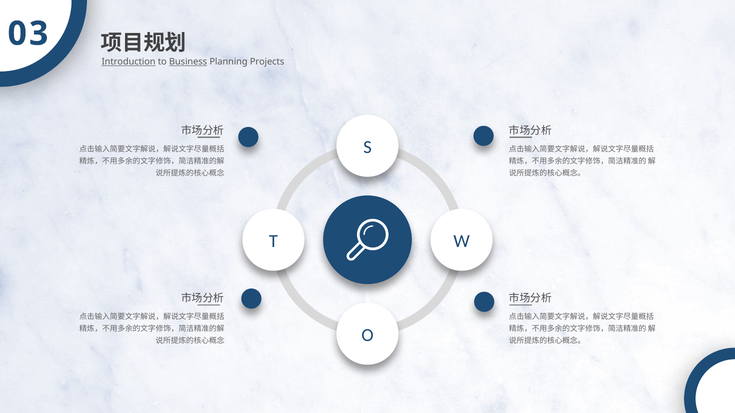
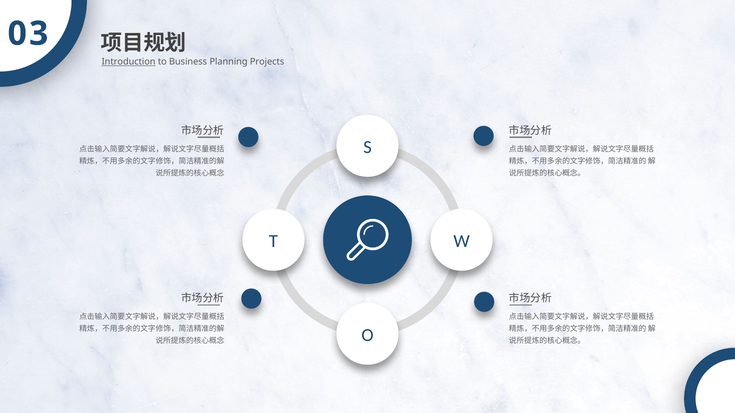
Business underline: present -> none (188, 62)
